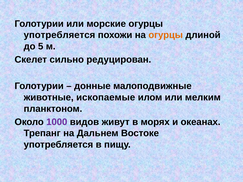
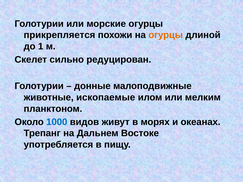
употребляется: употребляется -> прикрепляется (59, 35)
5: 5 -> 1 (41, 46)
1000 colour: purple -> blue (57, 122)
